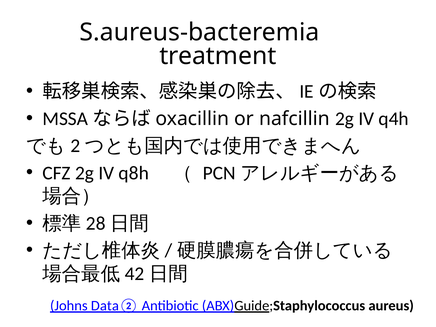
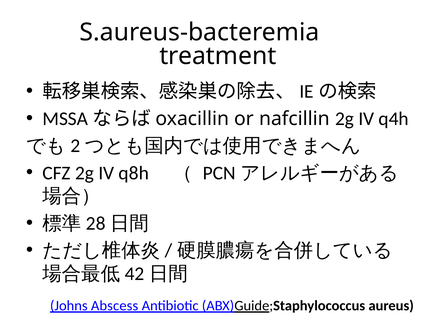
Data②: Data② -> Abscess (115, 306)
